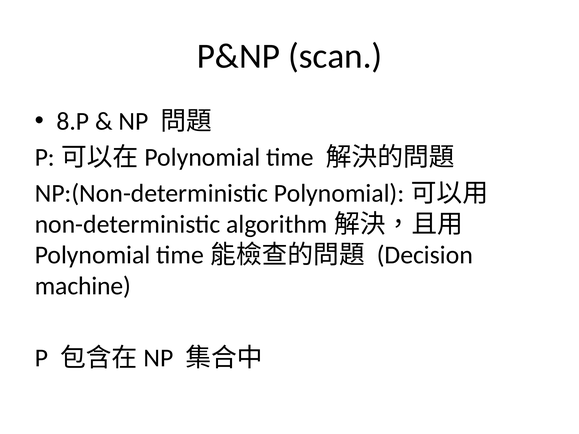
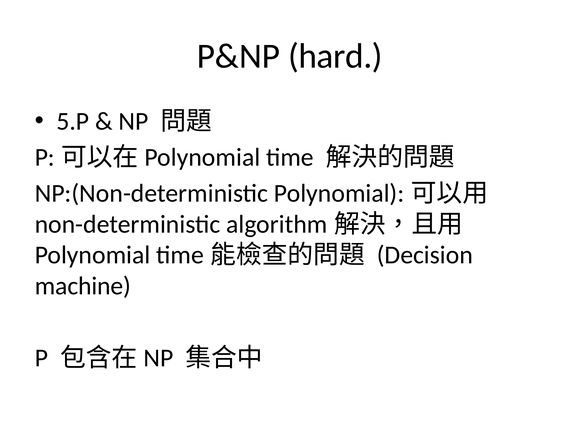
scan: scan -> hard (335, 56)
8.P: 8.P -> 5.P (73, 121)
